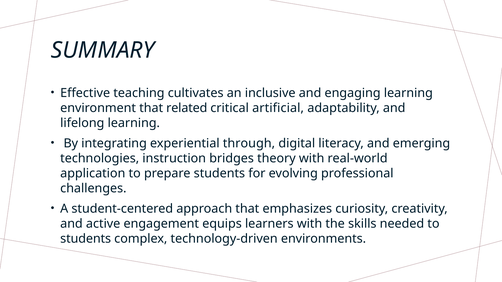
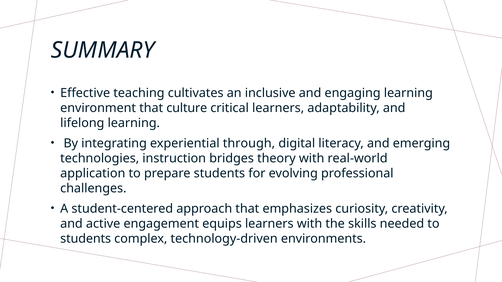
related: related -> culture (187, 108)
critical artificial: artificial -> learners (278, 108)
